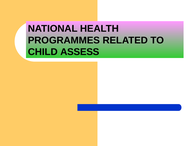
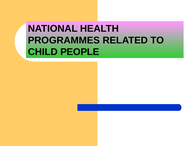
ASSESS: ASSESS -> PEOPLE (80, 52)
